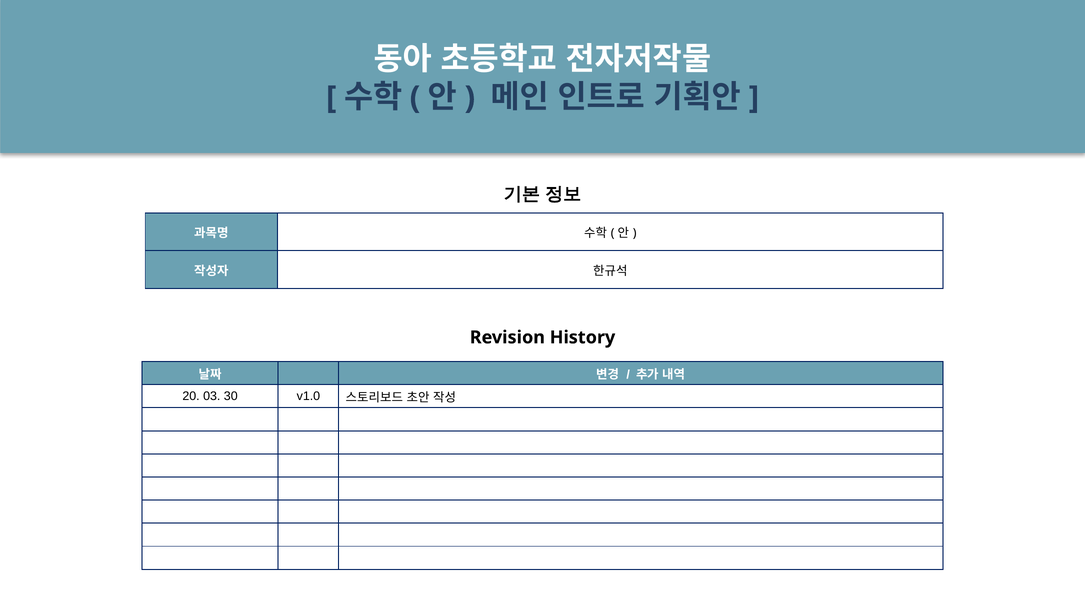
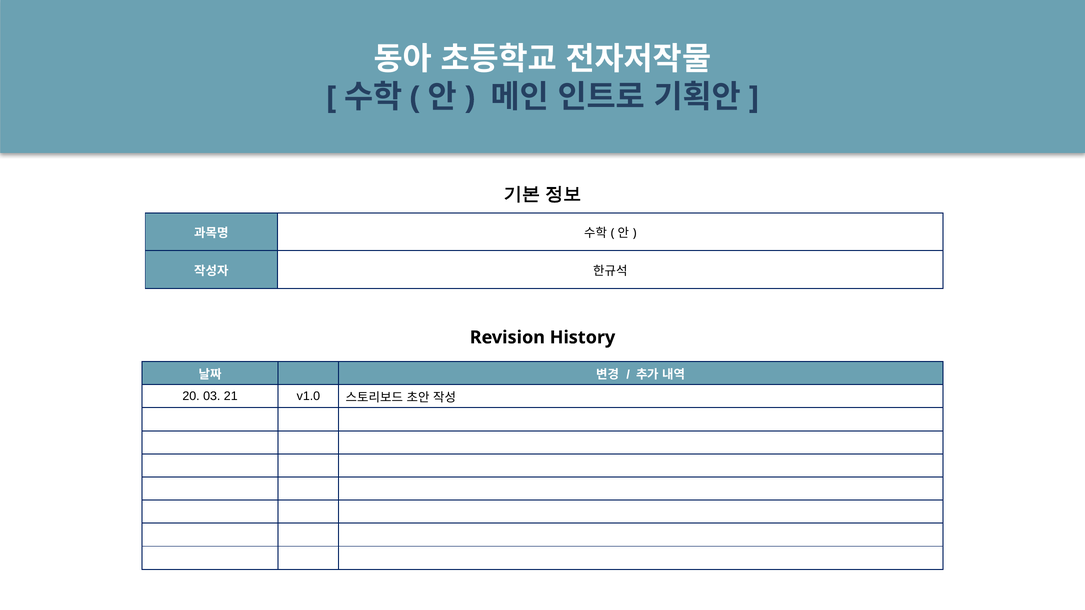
30: 30 -> 21 (231, 397)
